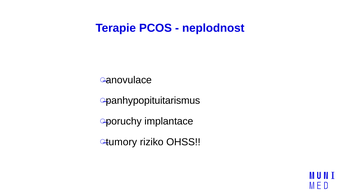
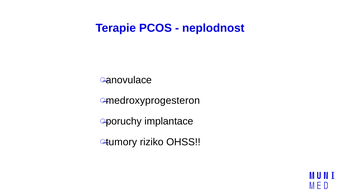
panhypopituitarismus: panhypopituitarismus -> medroxyprogesteron (153, 101)
